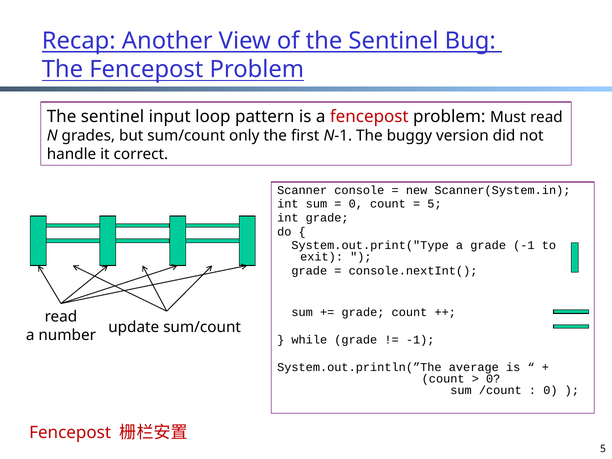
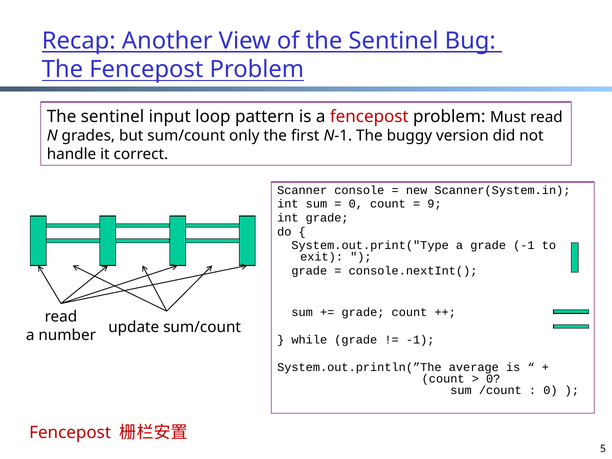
5: 5 -> 9 (435, 204)
